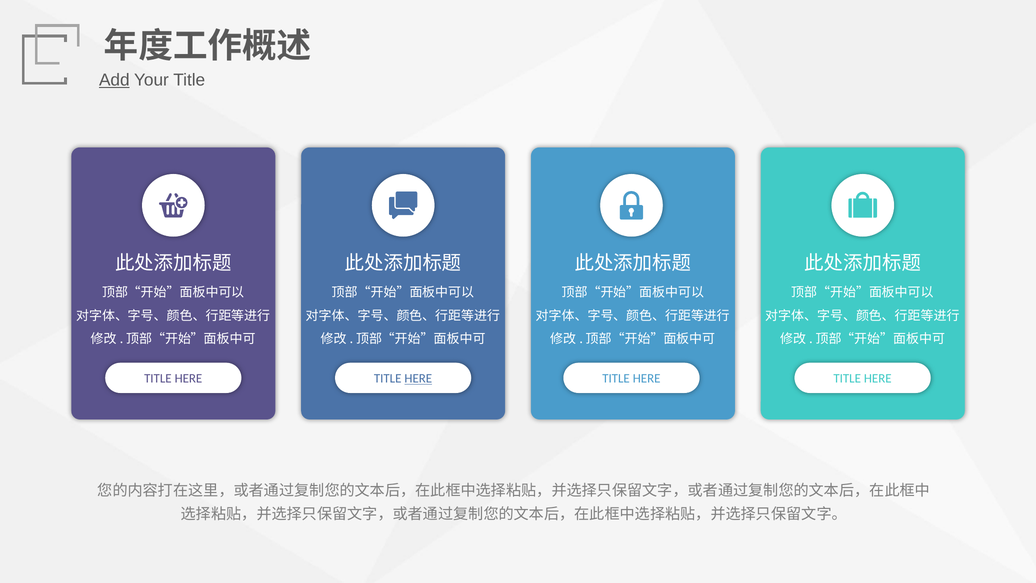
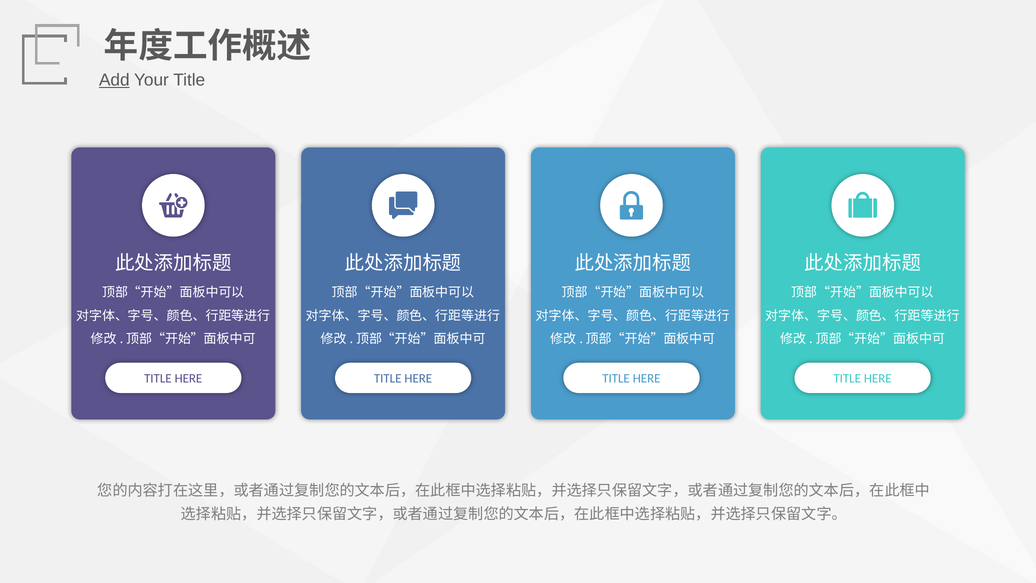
HERE underline: present -> none (418, 378)
